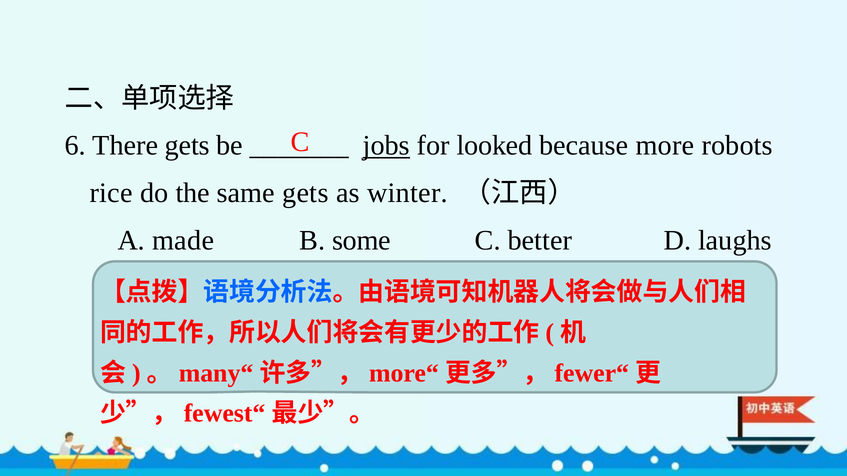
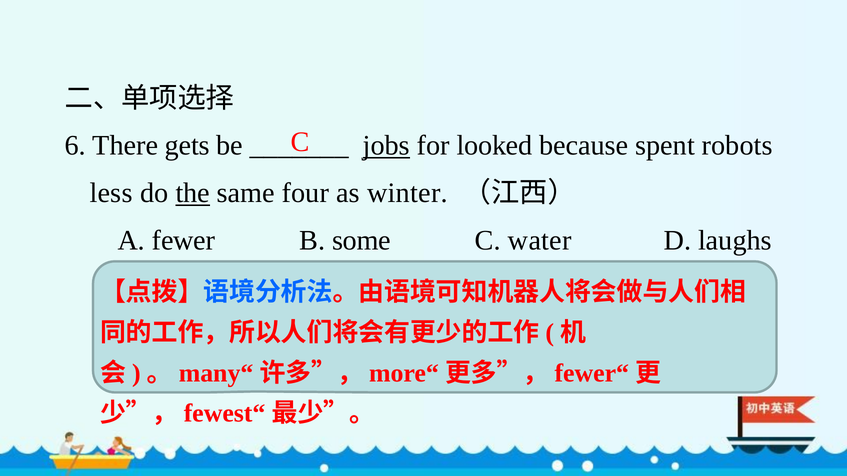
more: more -> spent (665, 146)
rice: rice -> less (111, 193)
the underline: none -> present (193, 193)
same gets: gets -> four (305, 193)
made: made -> fewer (184, 241)
better: better -> water (540, 241)
